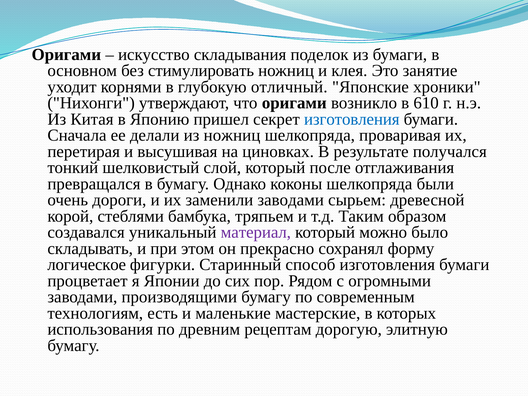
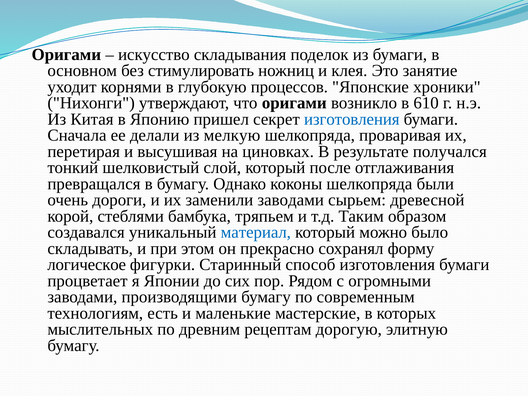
отличный: отличный -> процессов (289, 87)
из ножниц: ножниц -> мелкую (232, 135)
материал colour: purple -> blue (256, 232)
использования: использования -> мыслительных (100, 329)
